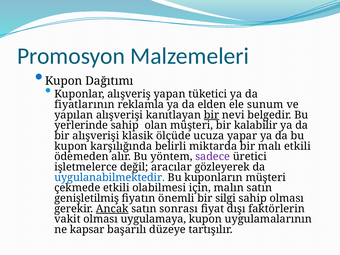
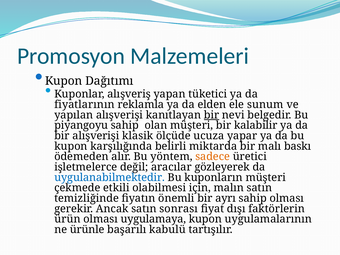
yerlerinde: yerlerinde -> piyangoyu (81, 125)
malı etkili: etkili -> baskı (298, 146)
sadece colour: purple -> orange (213, 157)
genişletilmiş: genişletilmiş -> temizliğinde (87, 198)
silgi: silgi -> ayrı (226, 198)
Ancak underline: present -> none (112, 209)
vakit: vakit -> ürün (67, 219)
kapsar: kapsar -> ürünle (87, 230)
düzeye: düzeye -> kabulü (167, 230)
